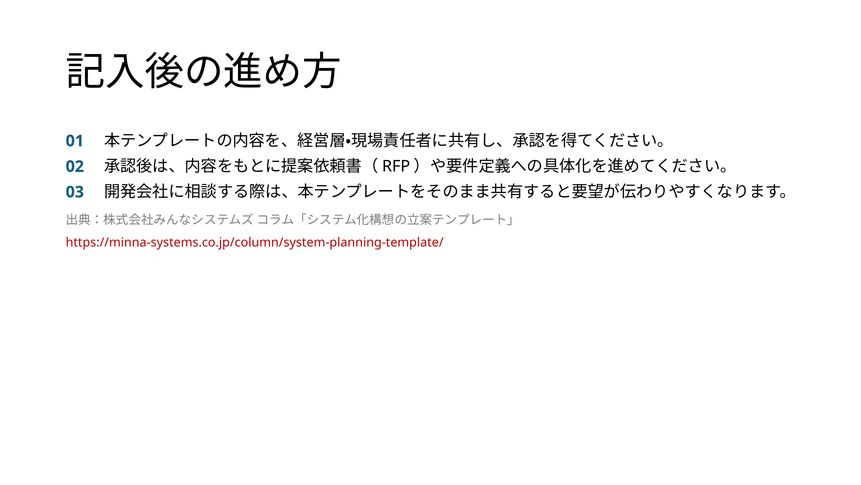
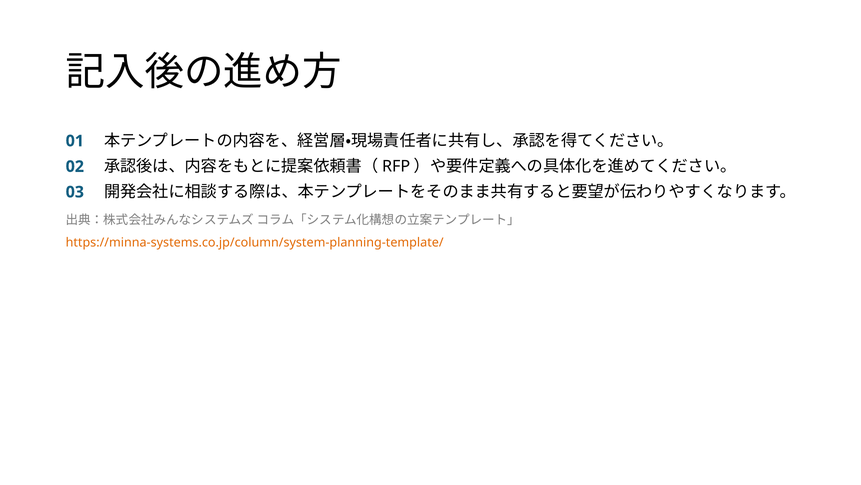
https://minna-systems.co.jp/column/system-planning-template/ colour: red -> orange (255, 242)
